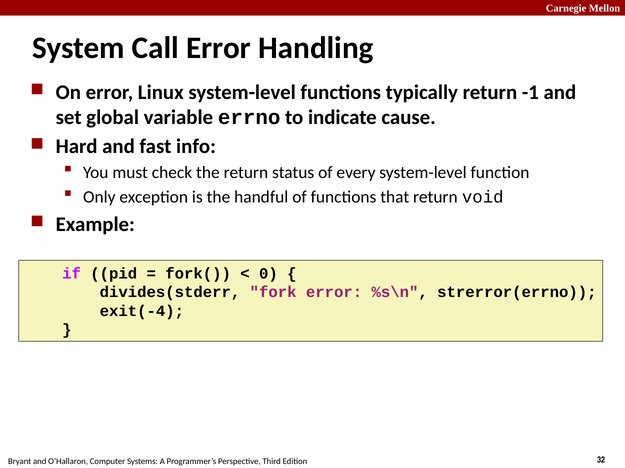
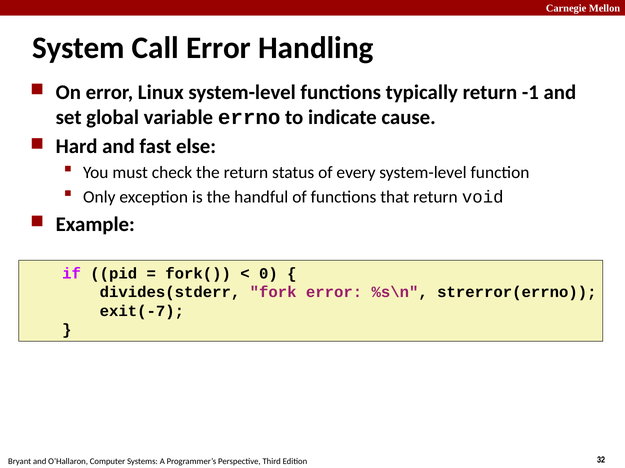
info: info -> else (196, 147)
exit(-4: exit(-4 -> exit(-7 (142, 311)
